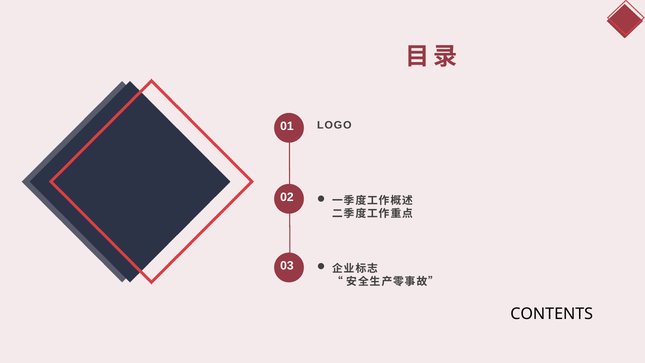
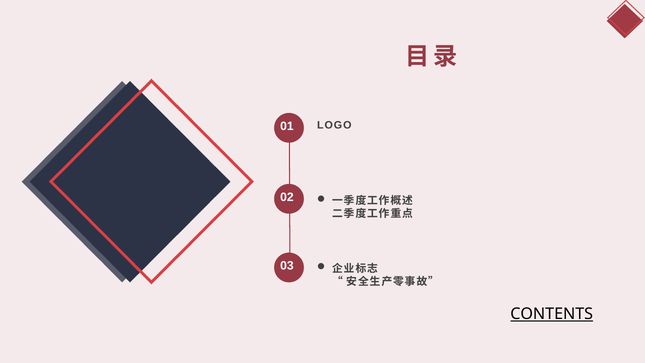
CONTENTS underline: none -> present (552, 314)
